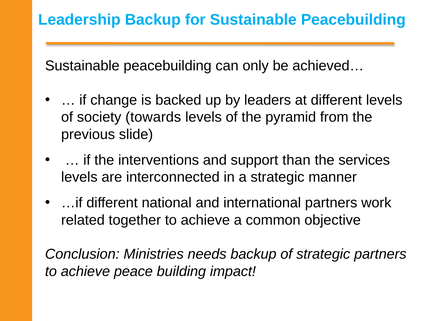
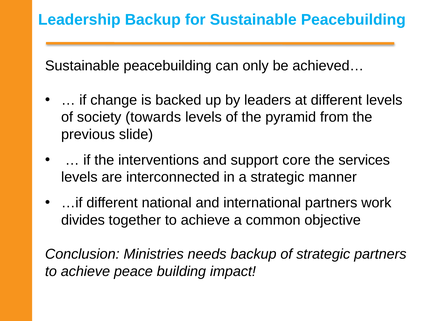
than: than -> core (296, 160)
related: related -> divides (83, 220)
